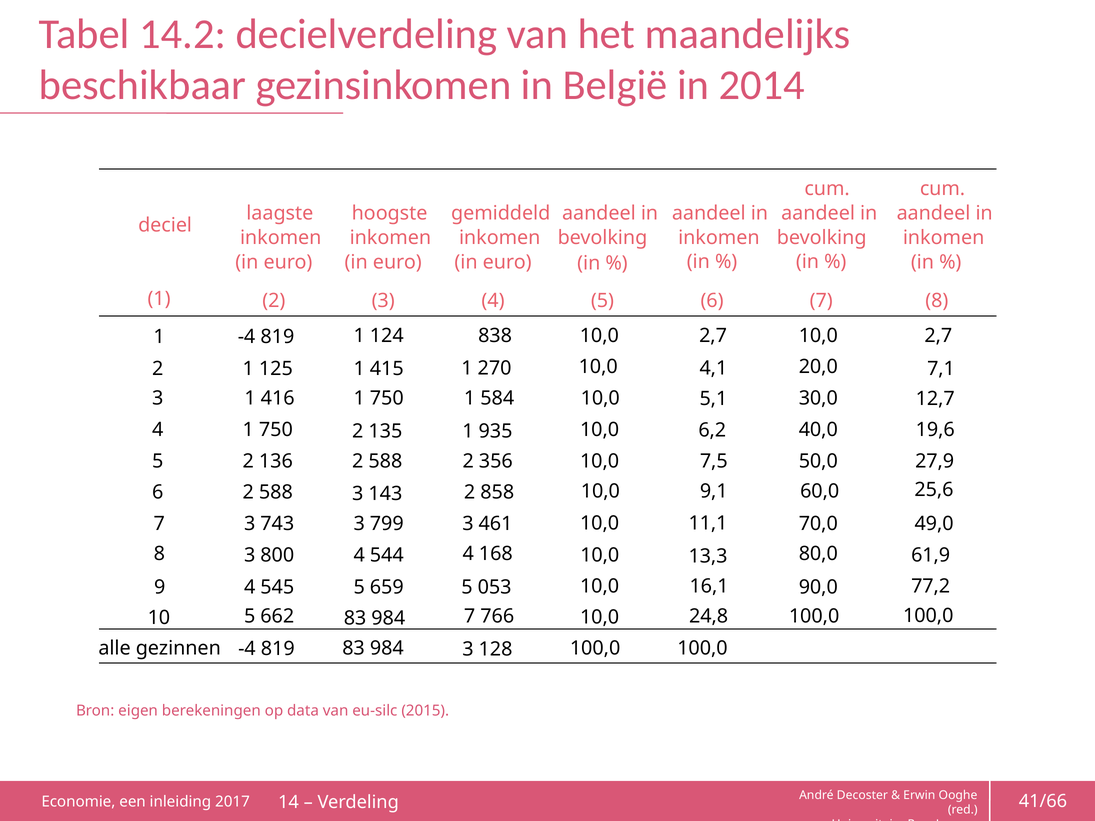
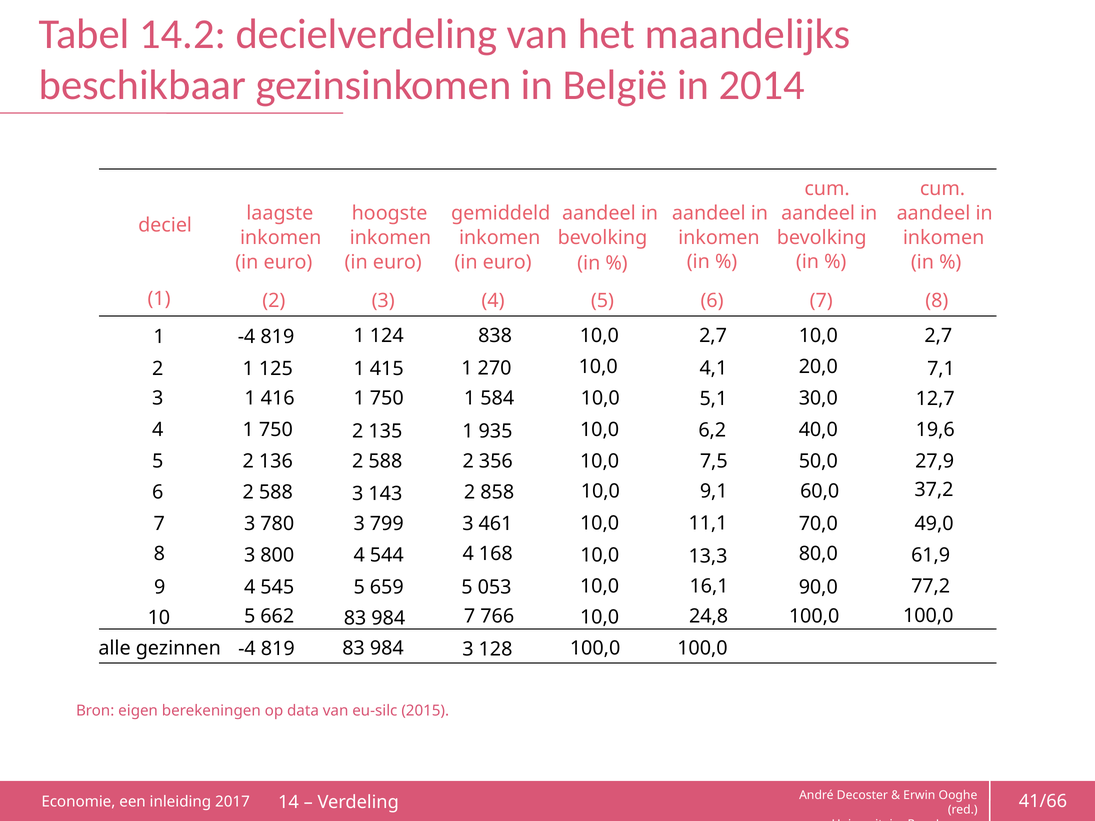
25,6: 25,6 -> 37,2 (934, 490)
743: 743 -> 780 (277, 524)
